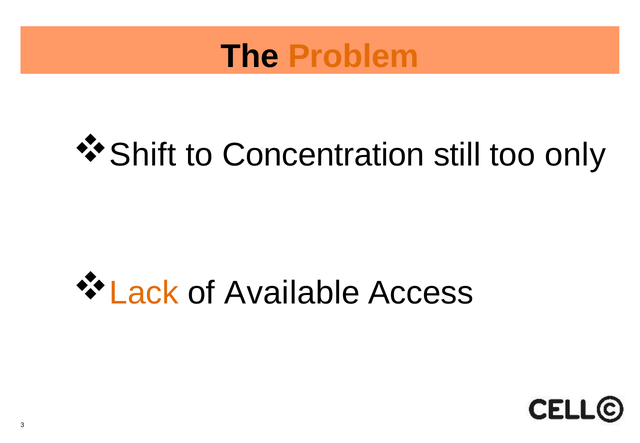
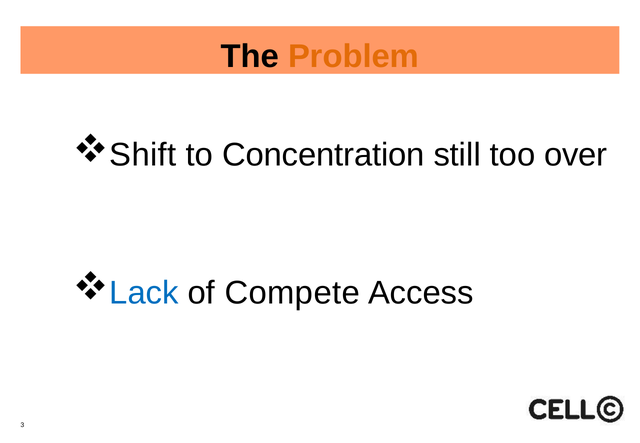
only: only -> over (576, 155)
Lack colour: orange -> blue (144, 293)
Available: Available -> Compete (292, 293)
